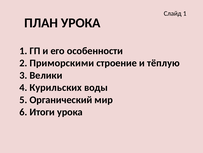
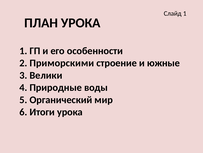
тёплую: тёплую -> южные (163, 63)
Курильских: Курильских -> Природные (56, 87)
